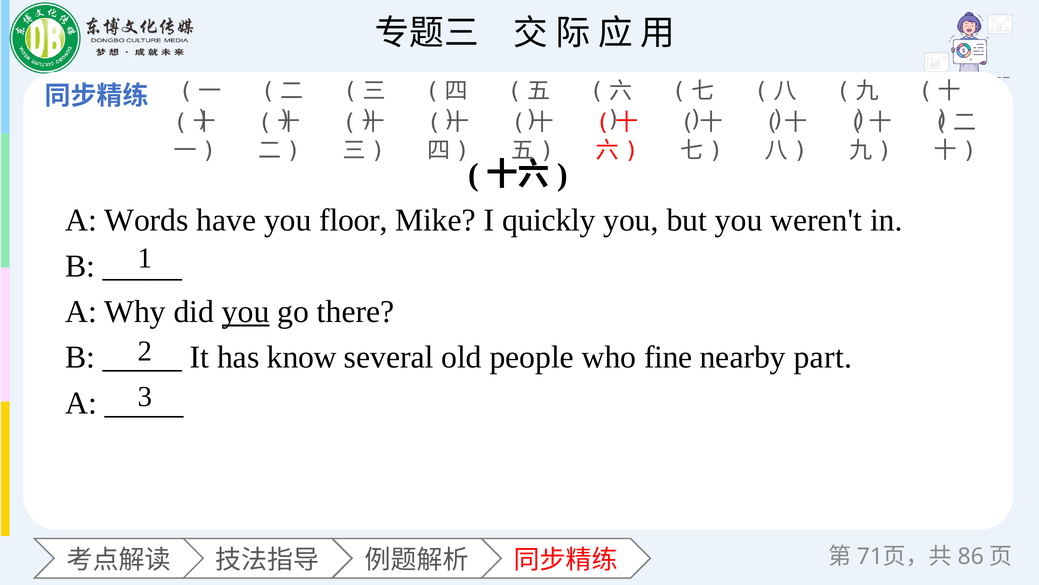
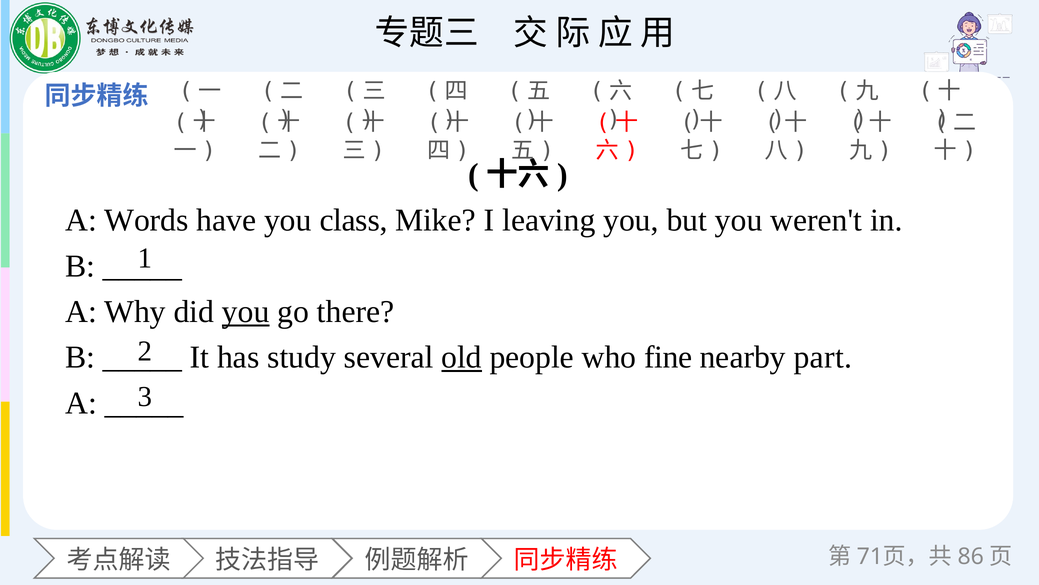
floor: floor -> class (353, 220)
quickly: quickly -> leaving (549, 220)
know: know -> study (302, 357)
old underline: none -> present (462, 357)
